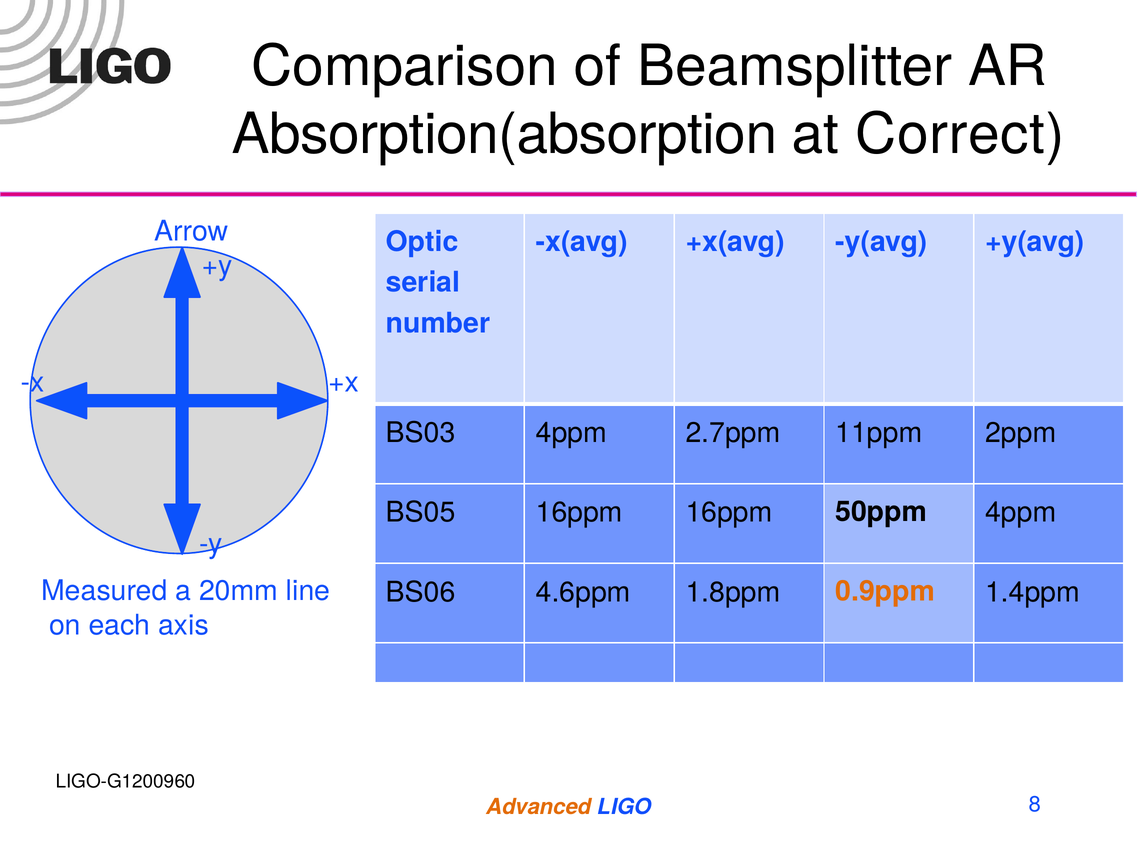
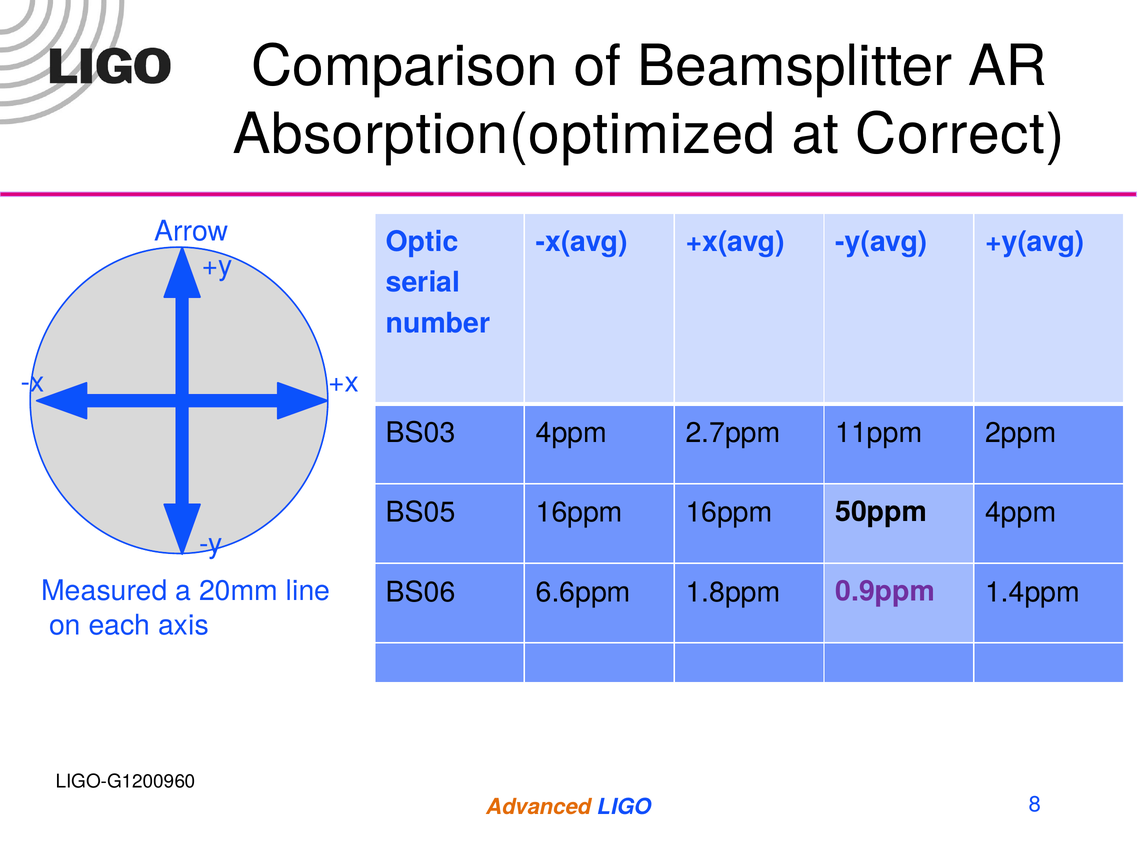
Absorption(absorption: Absorption(absorption -> Absorption(optimized (504, 135)
4.6ppm: 4.6ppm -> 6.6ppm (583, 592)
0.9ppm colour: orange -> purple (885, 592)
